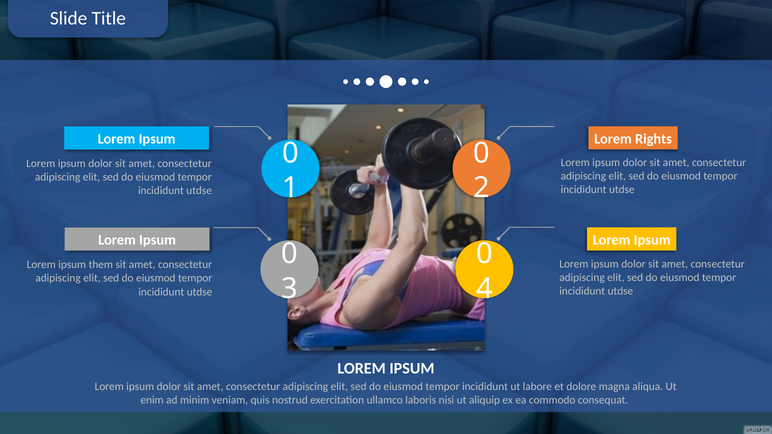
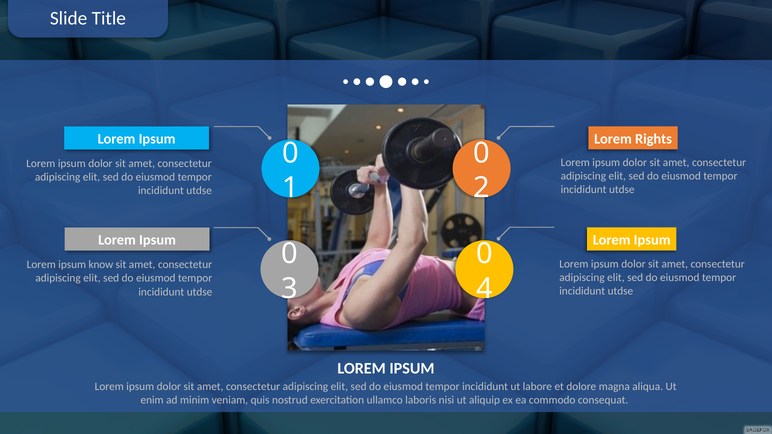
them: them -> know (101, 265)
